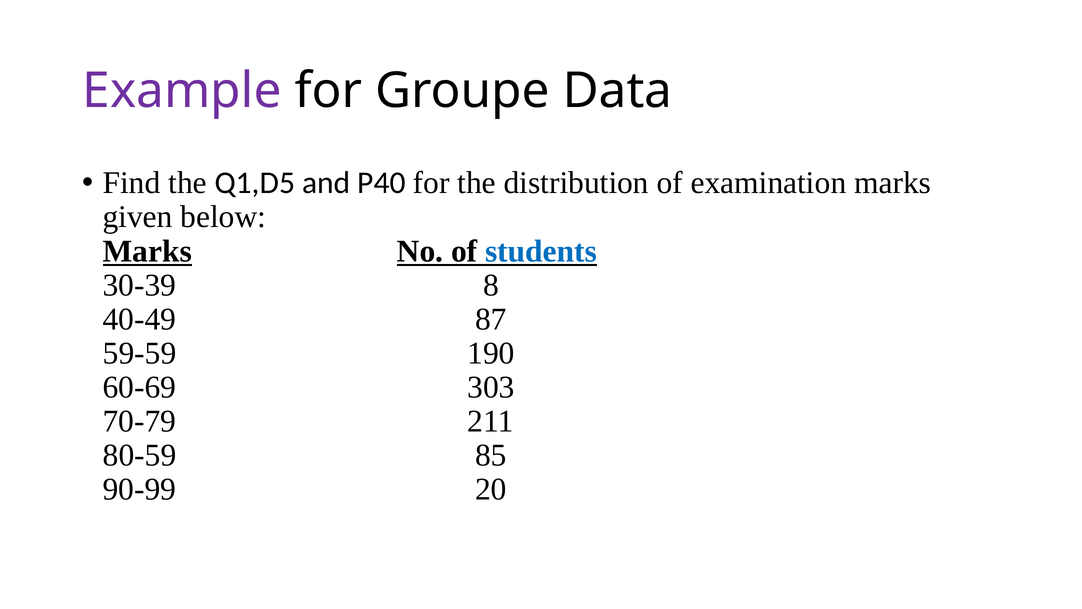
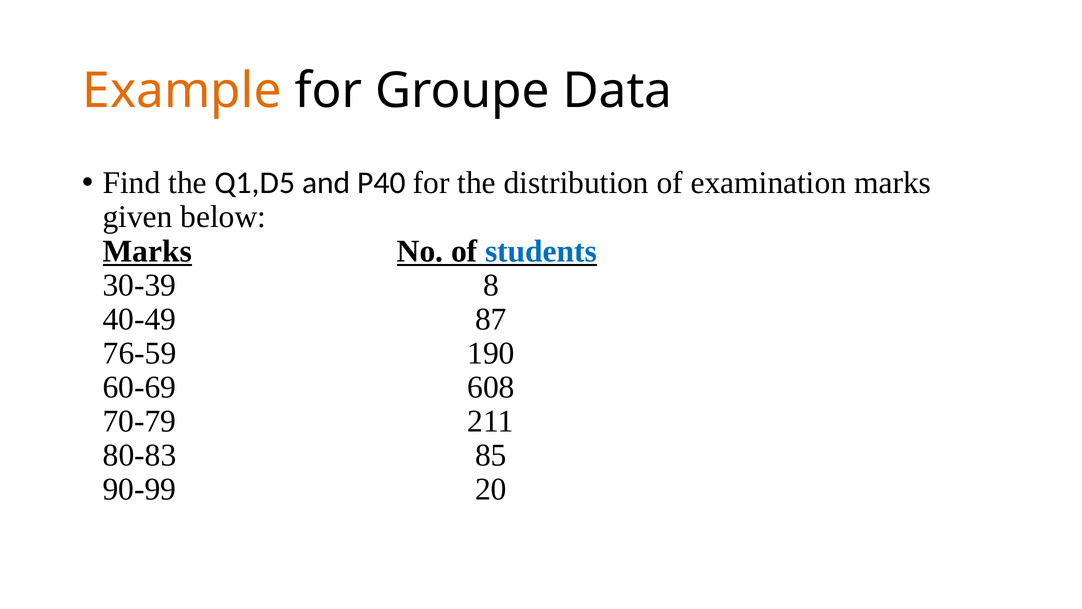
Example colour: purple -> orange (182, 91)
59-59: 59-59 -> 76-59 (140, 353)
303: 303 -> 608 (491, 387)
80-59: 80-59 -> 80-83 (140, 455)
